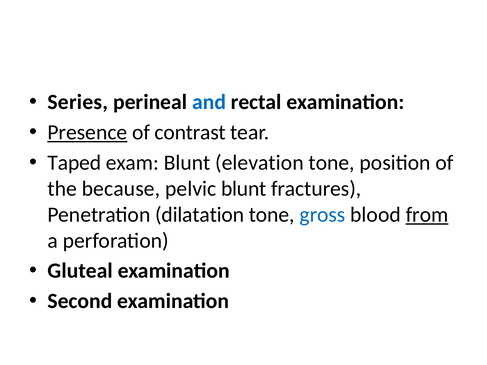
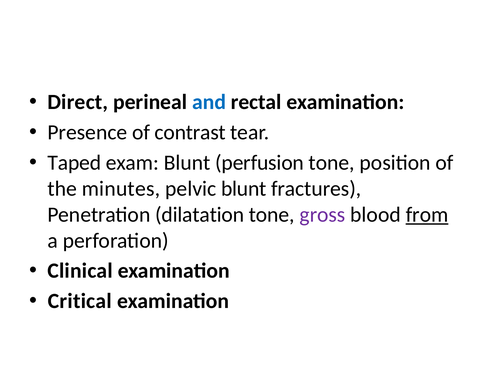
Series: Series -> Direct (78, 102)
Presence underline: present -> none (87, 132)
elevation: elevation -> perfusion (260, 163)
because: because -> minutes (121, 189)
gross colour: blue -> purple (323, 215)
Gluteal: Gluteal -> Clinical (80, 271)
Second: Second -> Critical (80, 301)
